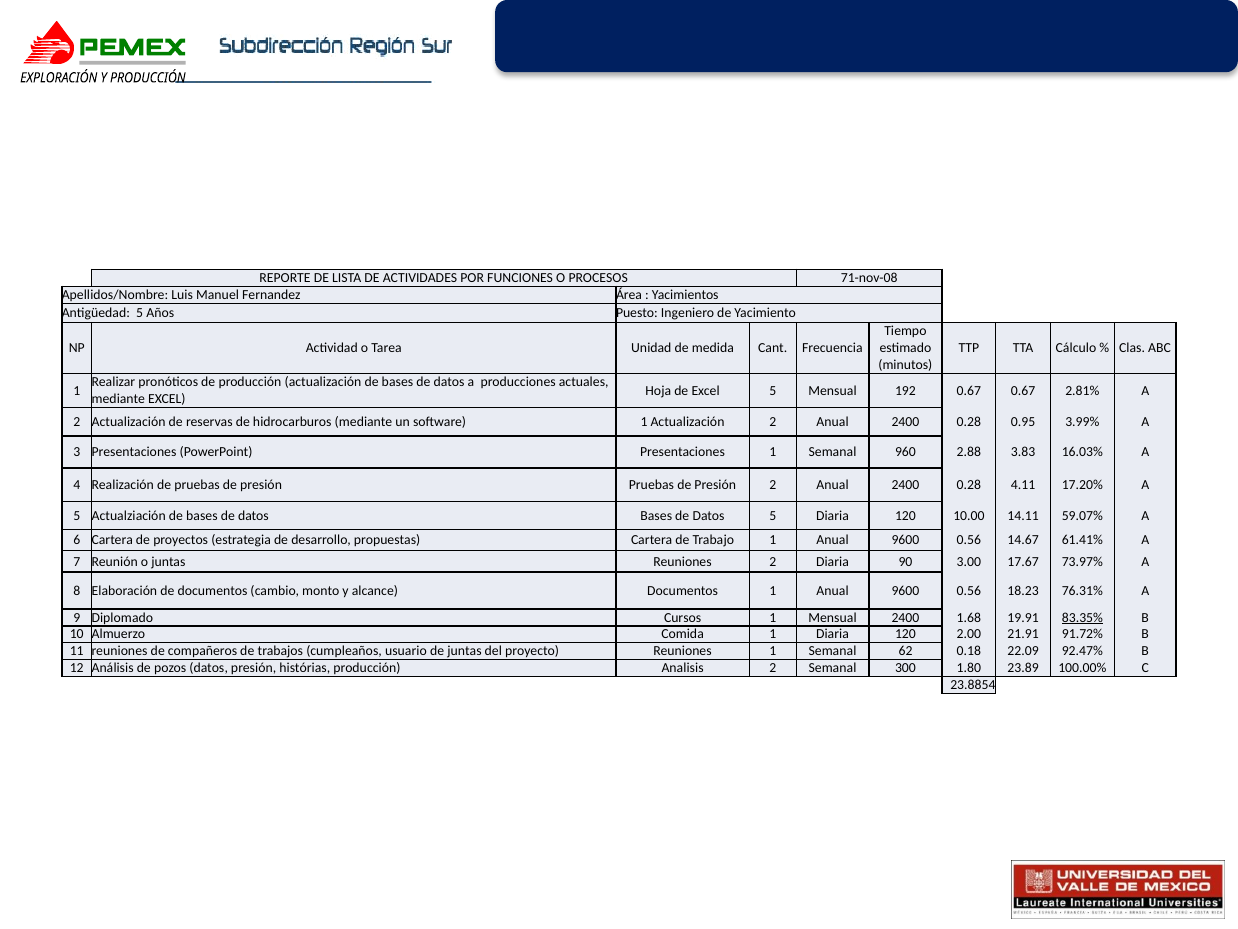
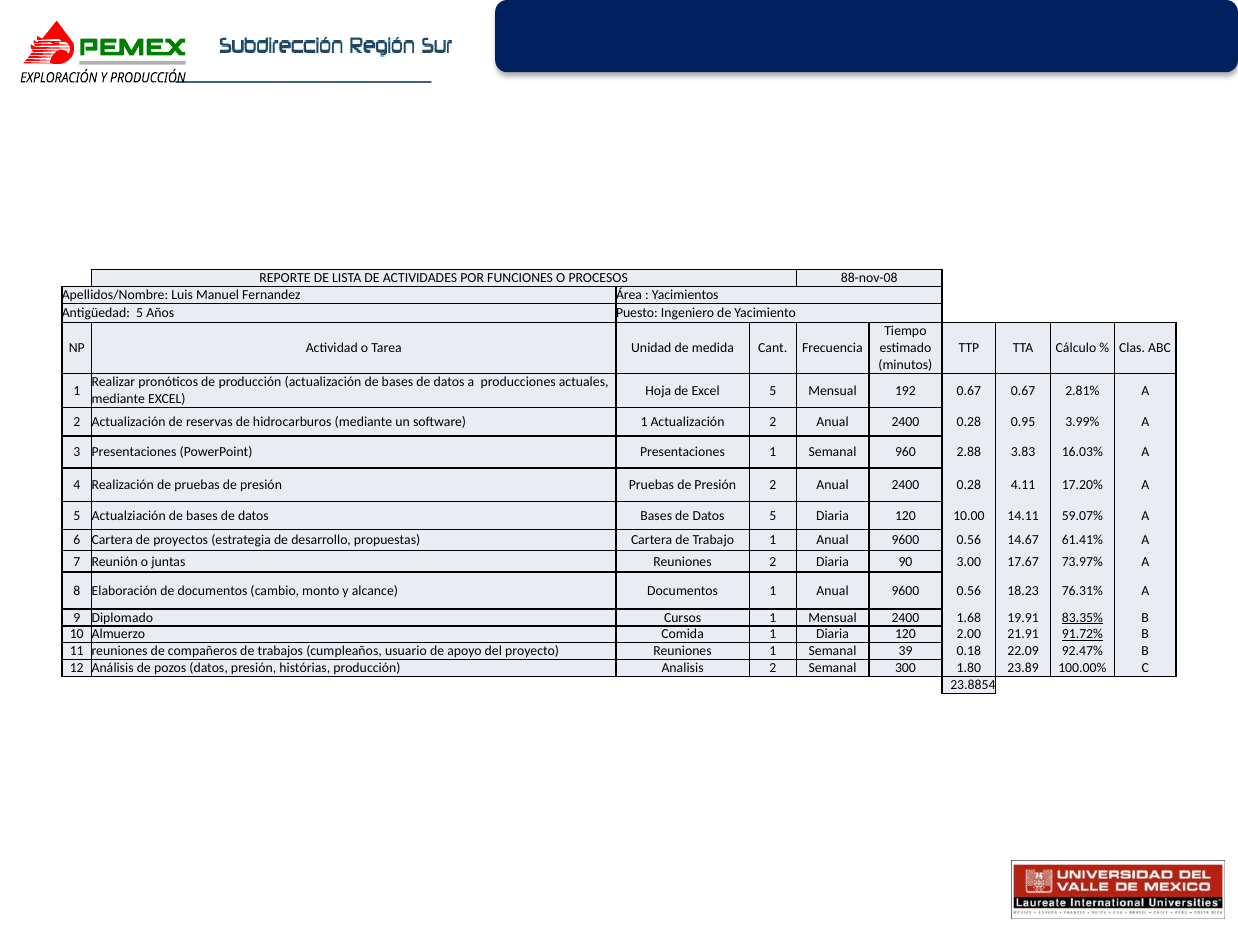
71-nov-08: 71-nov-08 -> 88-nov-08 (869, 278)
91.72% underline: none -> present (1082, 634)
de juntas: juntas -> apoyo (465, 651)
62: 62 -> 39 (906, 651)
